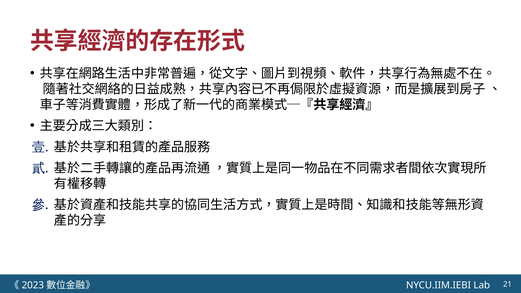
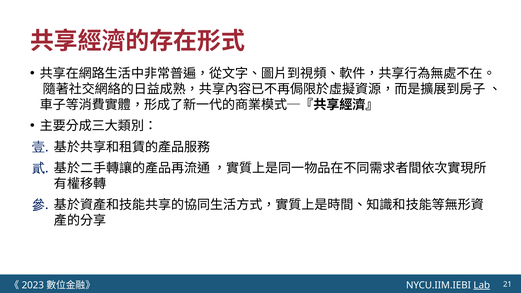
Lab underline: none -> present (482, 285)
